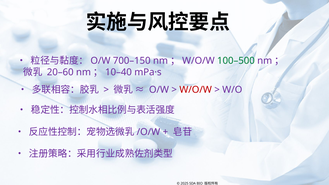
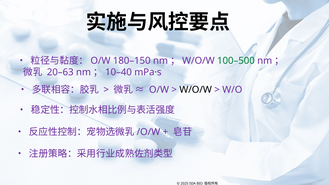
700–150: 700–150 -> 180–150 (132, 61)
20–60: 20–60 -> 20–63 (60, 72)
W/O/W colour: red -> black (196, 90)
